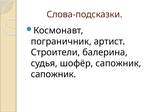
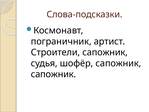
Строители балерина: балерина -> сапожник (105, 52)
